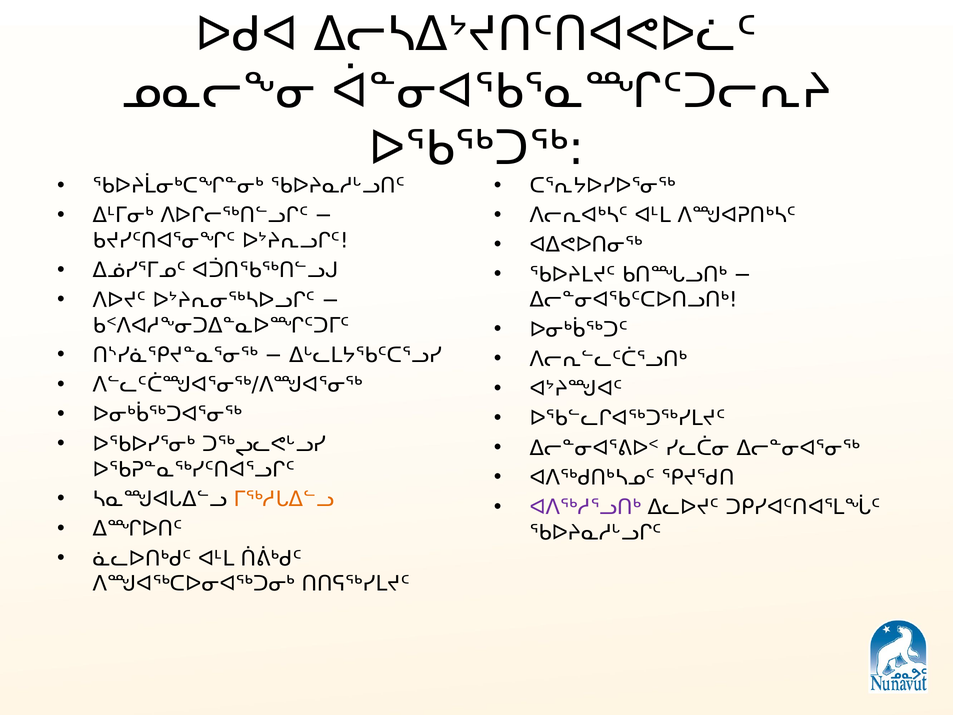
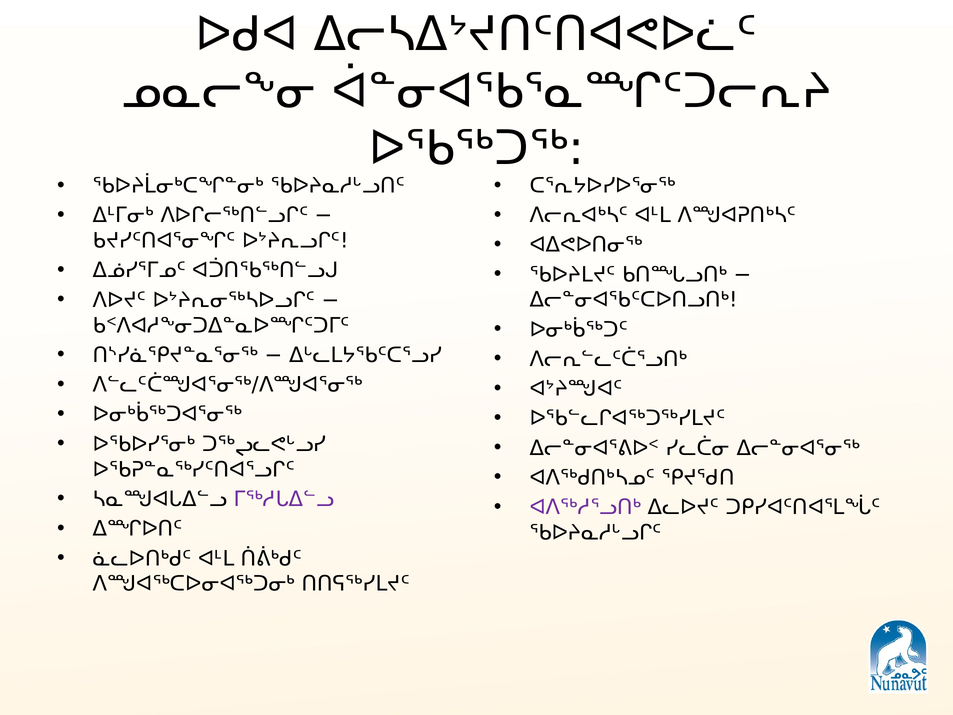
ᒥᖅᓱᒐᐃᓪᓗ colour: orange -> purple (284, 499)
